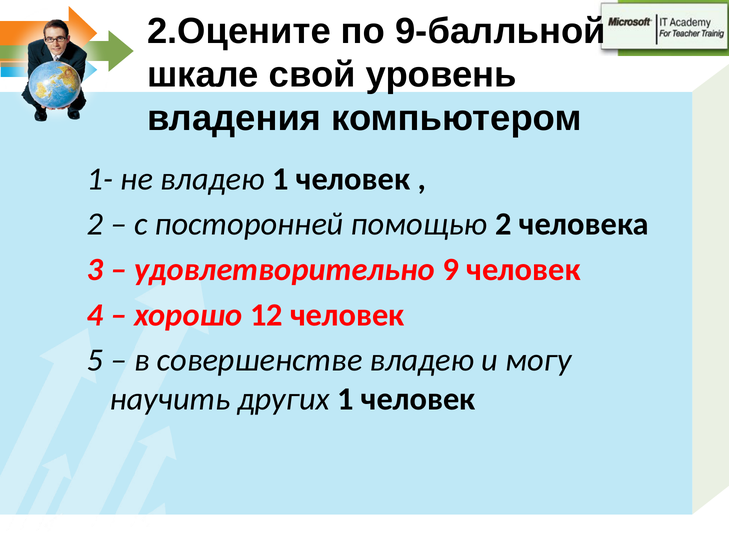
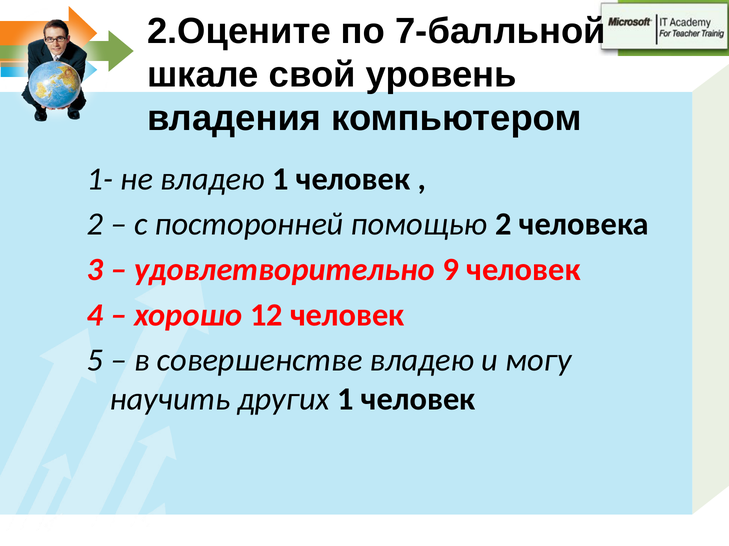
9-балльной: 9-балльной -> 7-балльной (500, 31)
